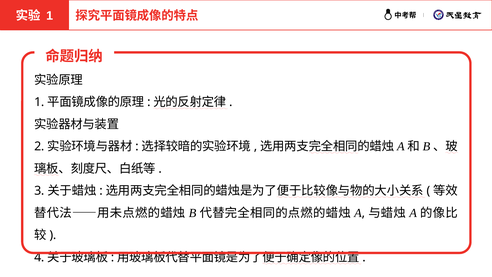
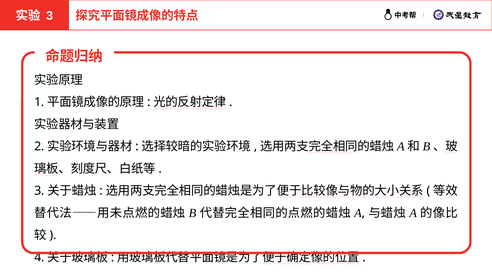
1: 1 -> 3 (50, 16)
